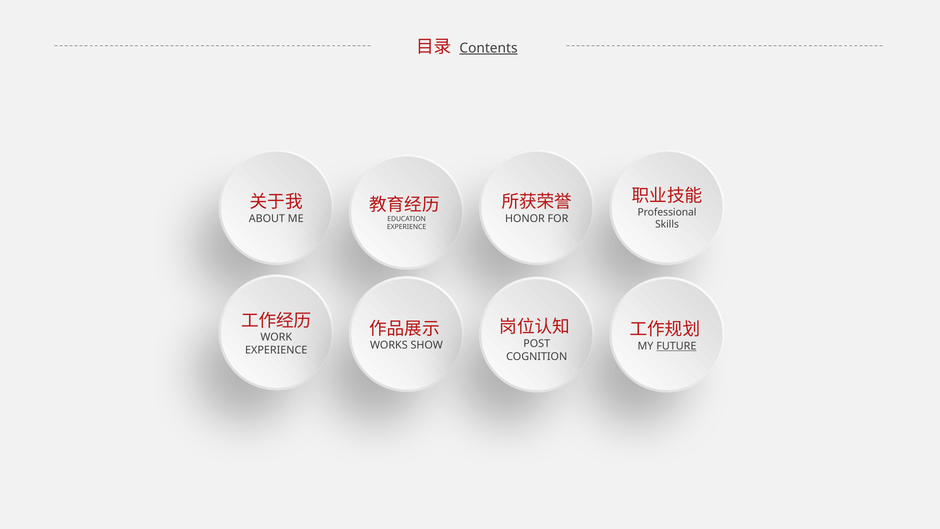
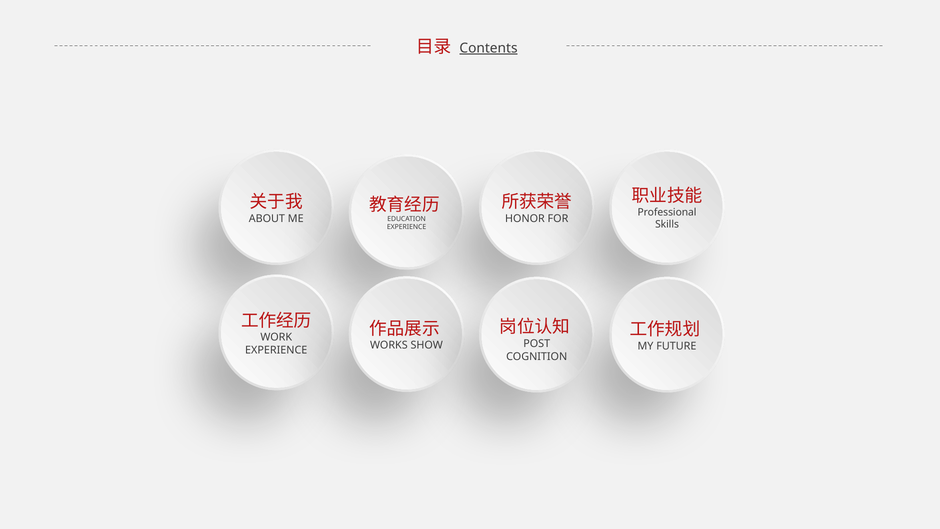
FUTURE underline: present -> none (676, 346)
